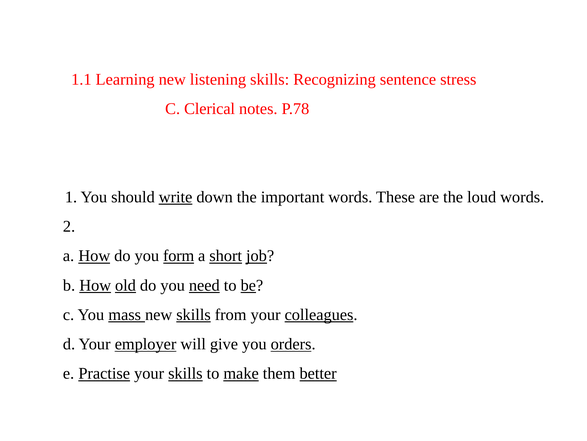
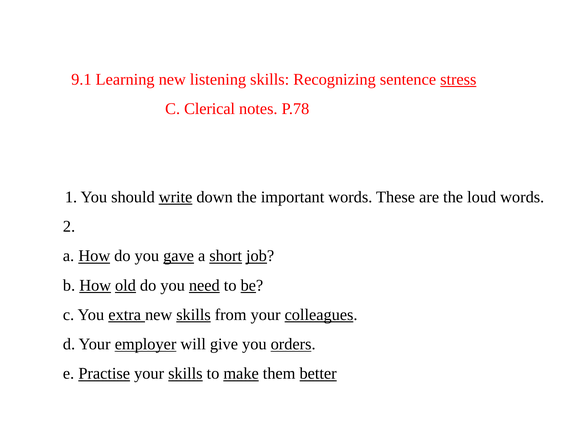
1.1: 1.1 -> 9.1 (81, 79)
stress underline: none -> present (458, 79)
form: form -> gave (179, 255)
mass: mass -> extra (125, 314)
